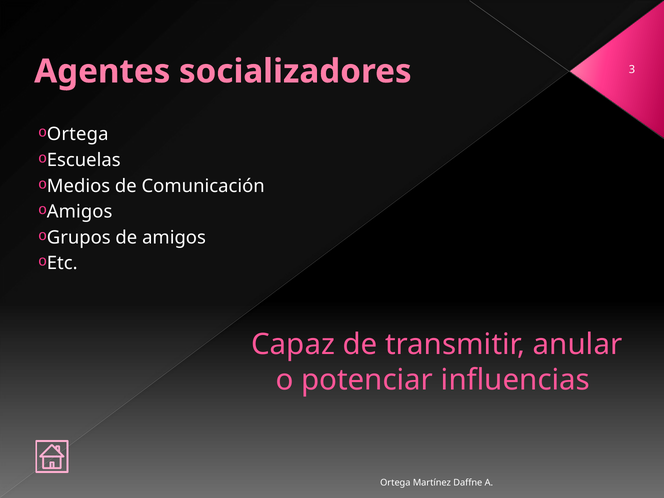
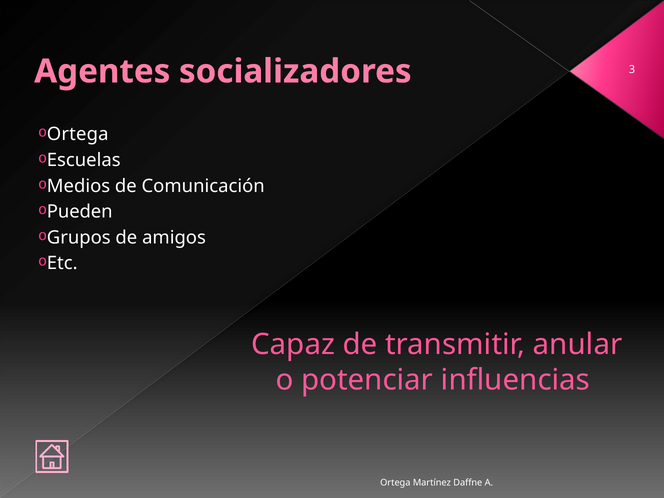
o Amigos: Amigos -> Pueden (80, 212)
